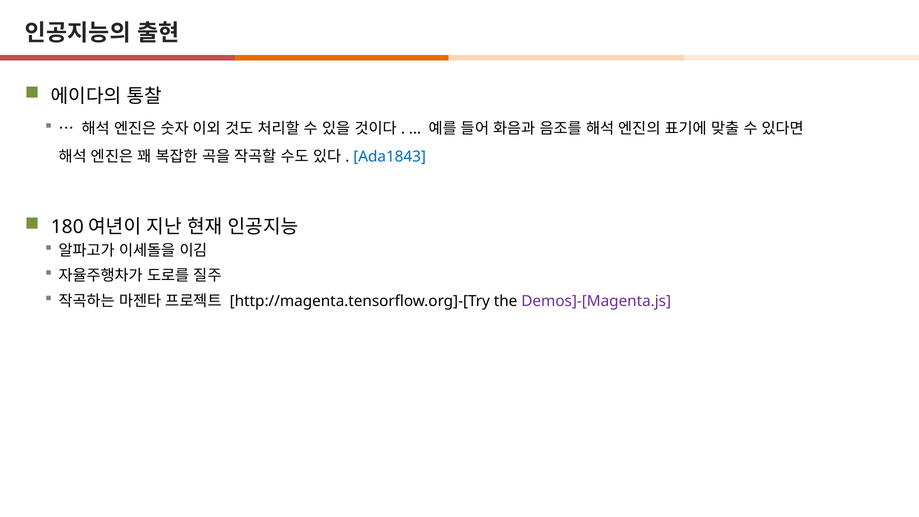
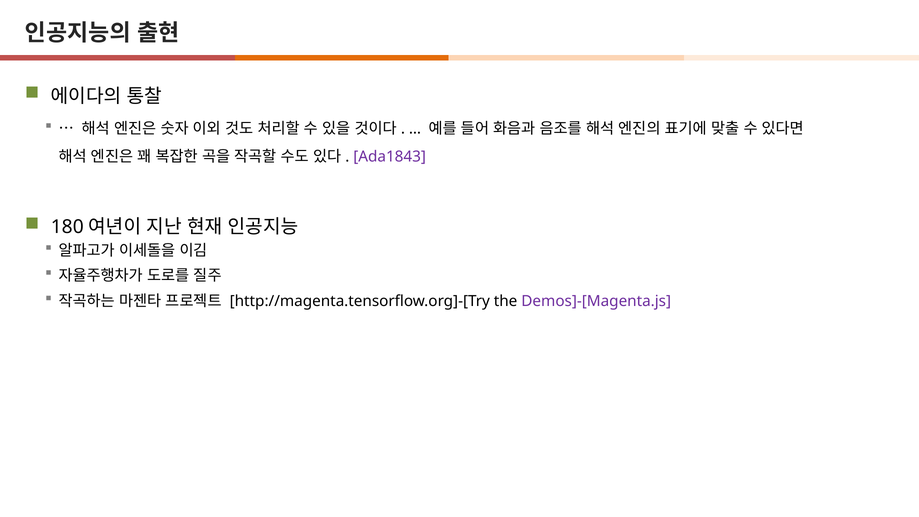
Ada1843 colour: blue -> purple (390, 156)
